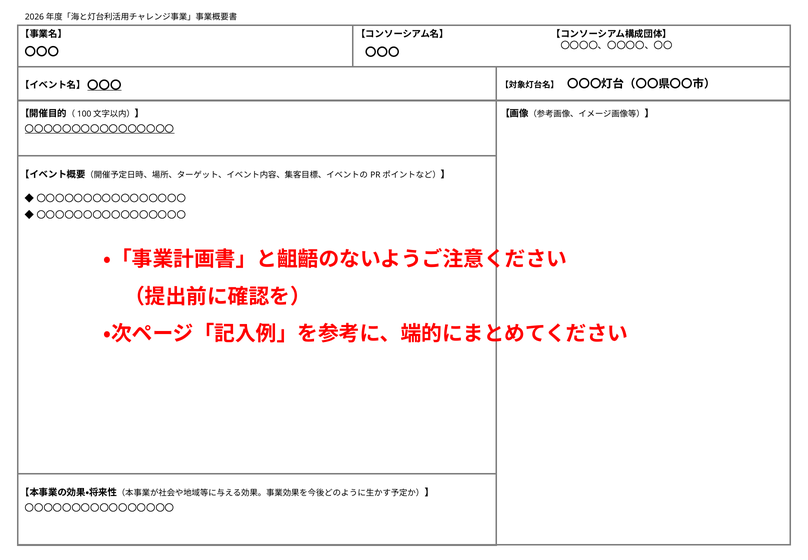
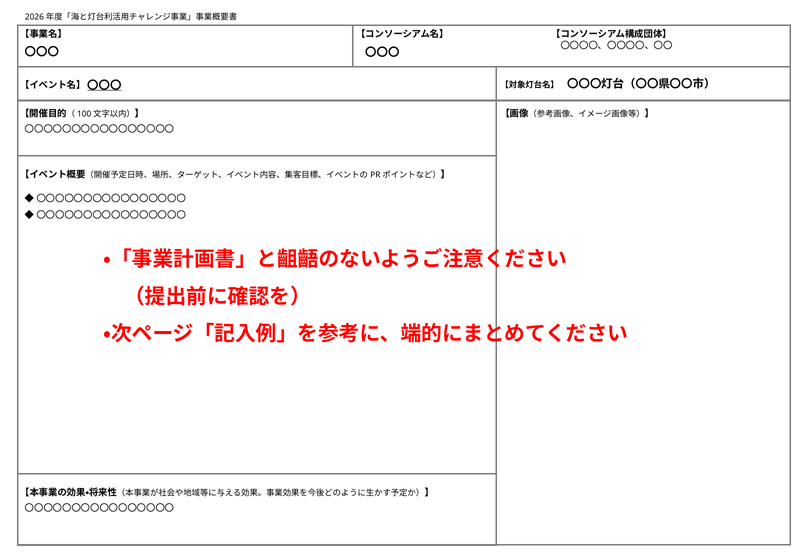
〇〇〇〇〇〇〇〇〇〇〇〇〇〇〇〇 underline: present -> none (100, 129)
